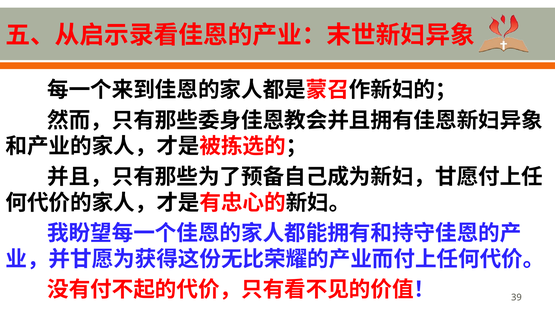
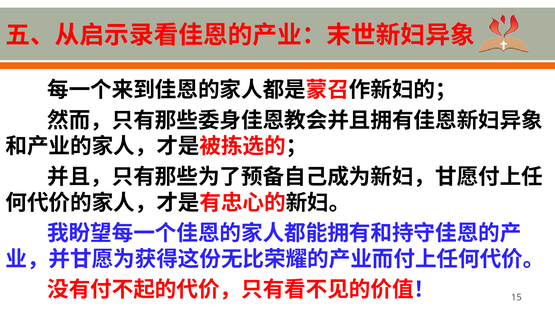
39: 39 -> 15 (516, 298)
